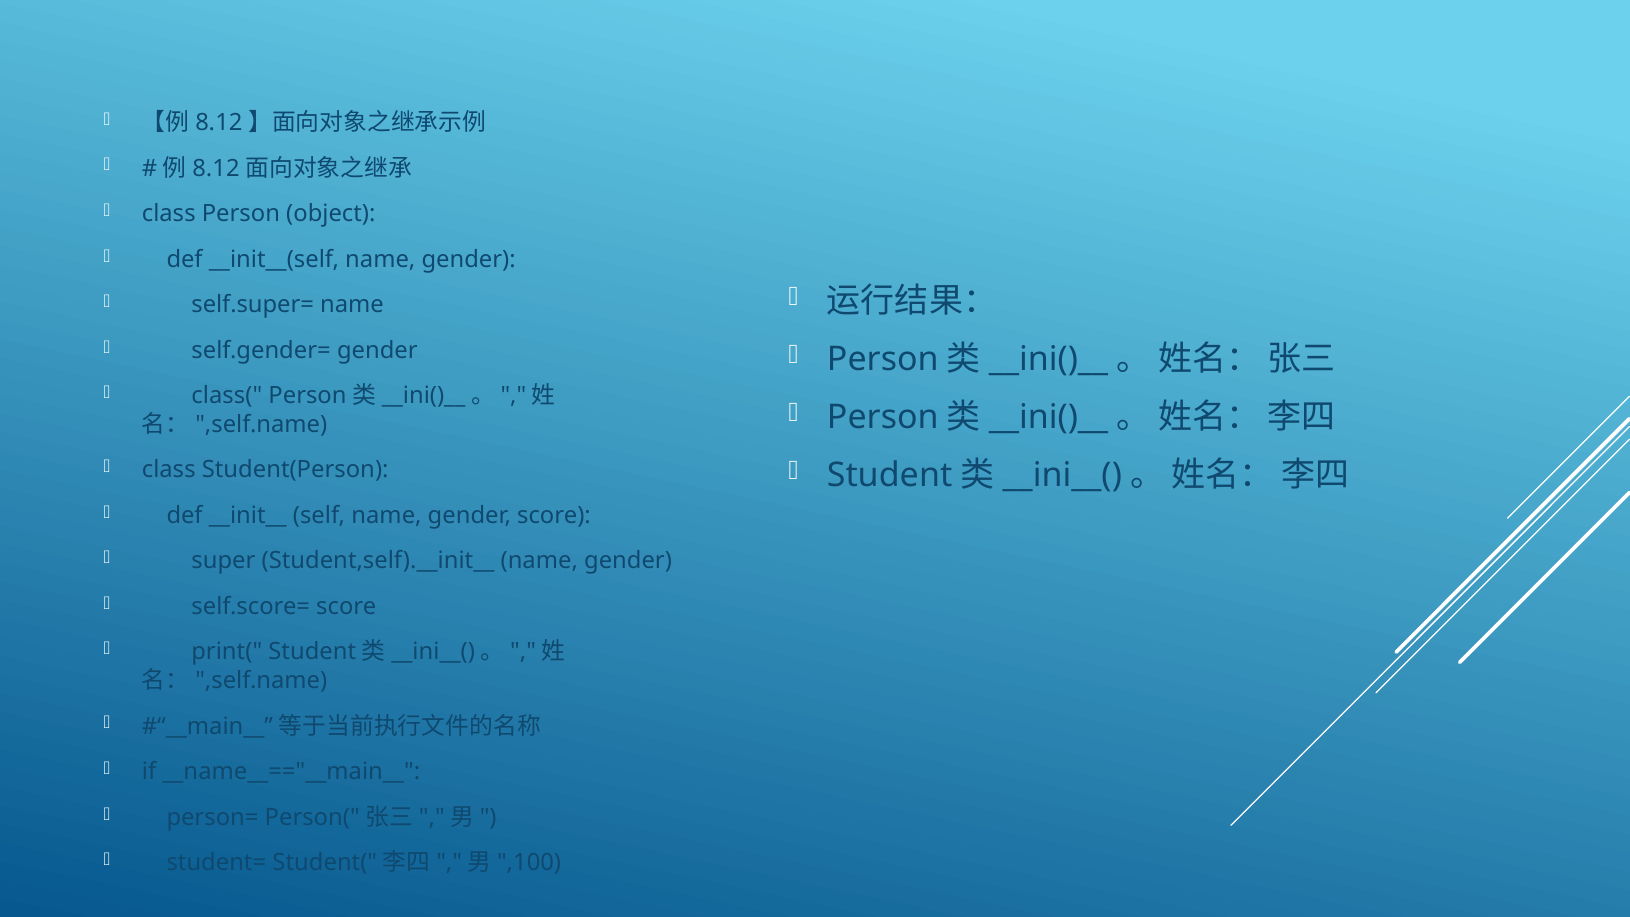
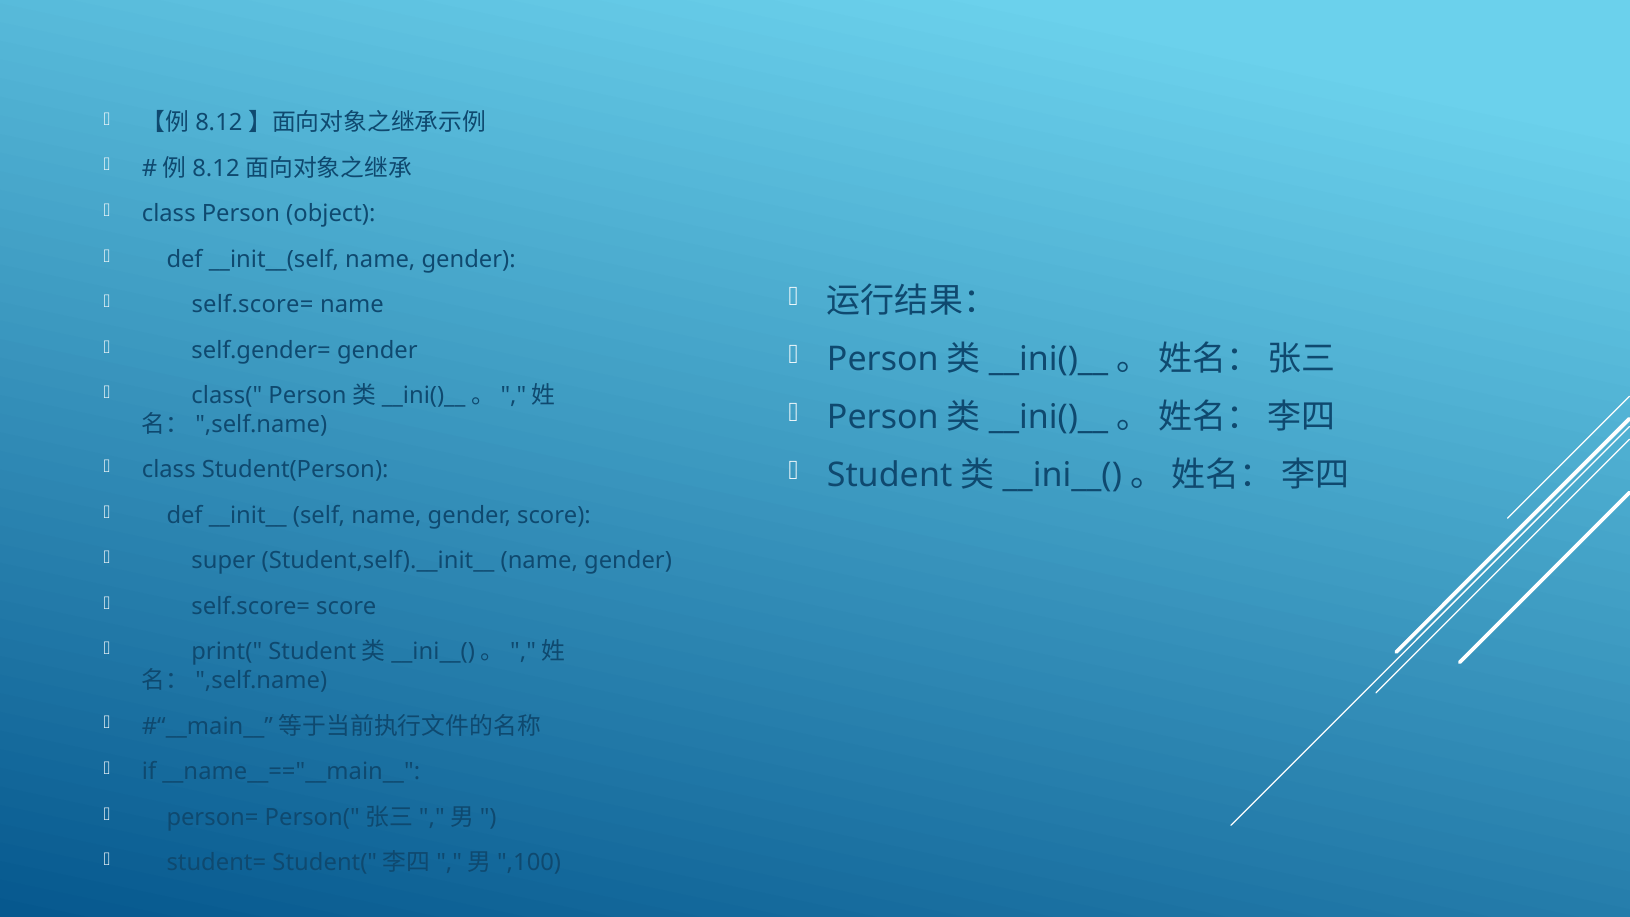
self.super=: self.super= -> self.score= (253, 305)
